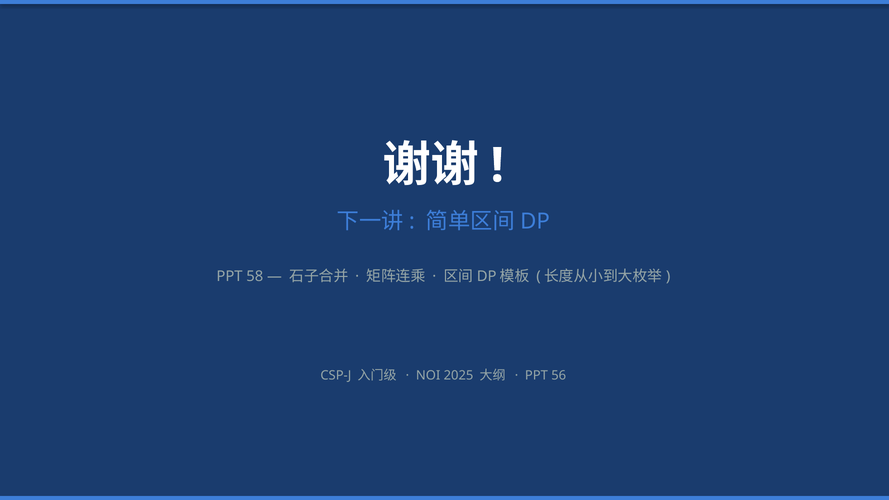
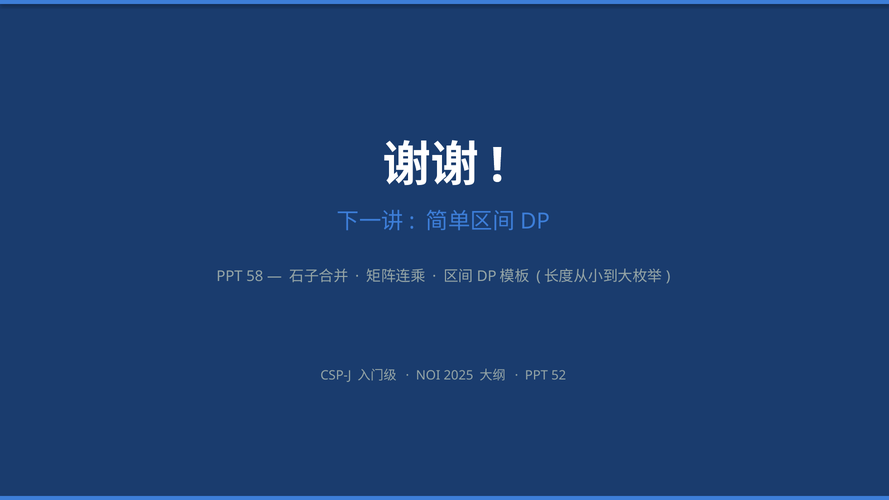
56: 56 -> 52 (559, 375)
